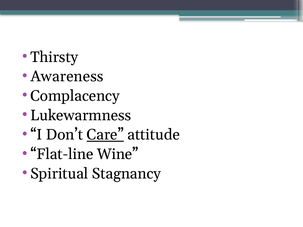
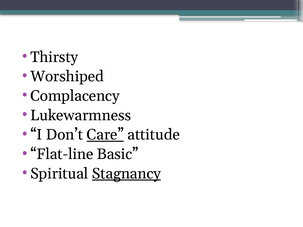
Awareness: Awareness -> Worshiped (67, 77)
Wine: Wine -> Basic (118, 154)
Stagnancy underline: none -> present (126, 174)
